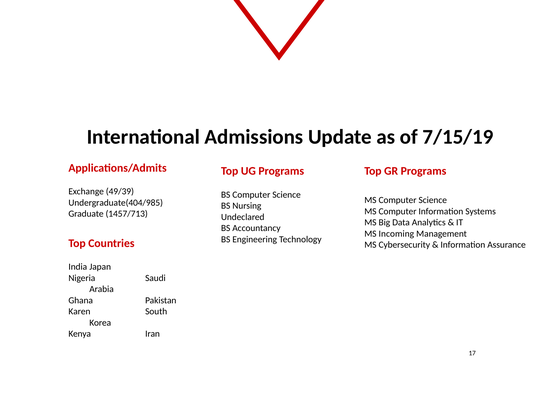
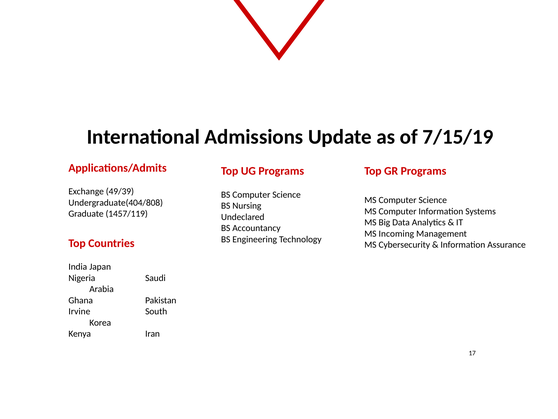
Undergraduate(404/985: Undergraduate(404/985 -> Undergraduate(404/808 (116, 202)
1457/713: 1457/713 -> 1457/119 (127, 214)
Karen: Karen -> Irvine (79, 311)
